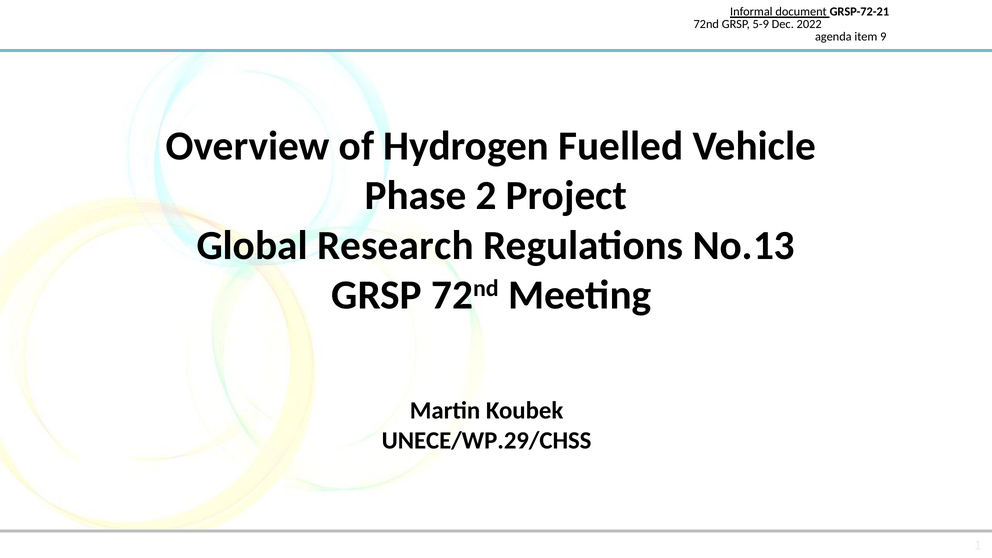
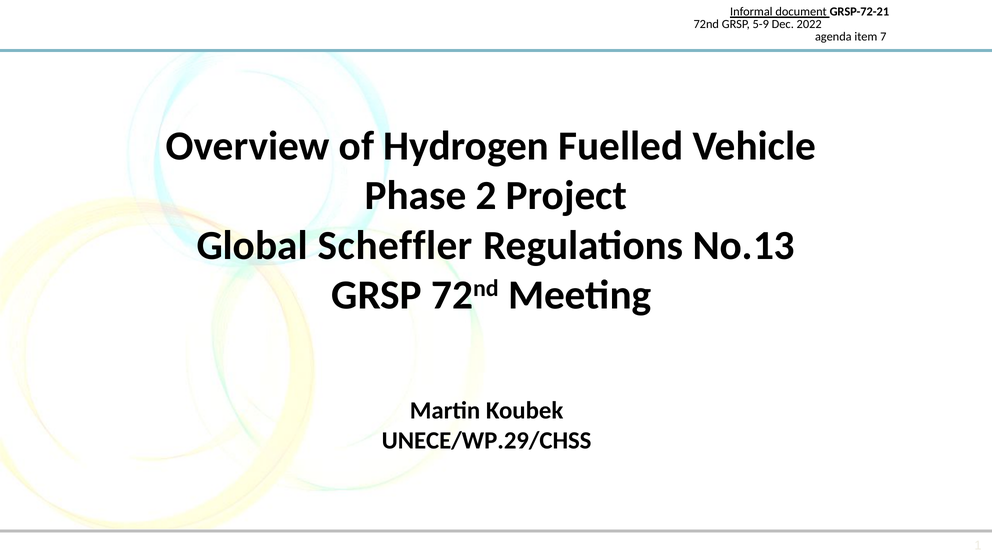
9: 9 -> 7 (883, 36)
Research: Research -> Scheffler (395, 245)
